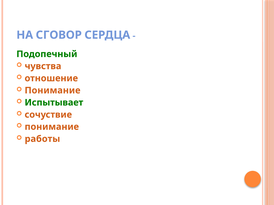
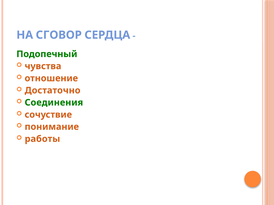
Понимание: Понимание -> Достаточно (53, 91)
Испытывает: Испытывает -> Соединения (54, 103)
